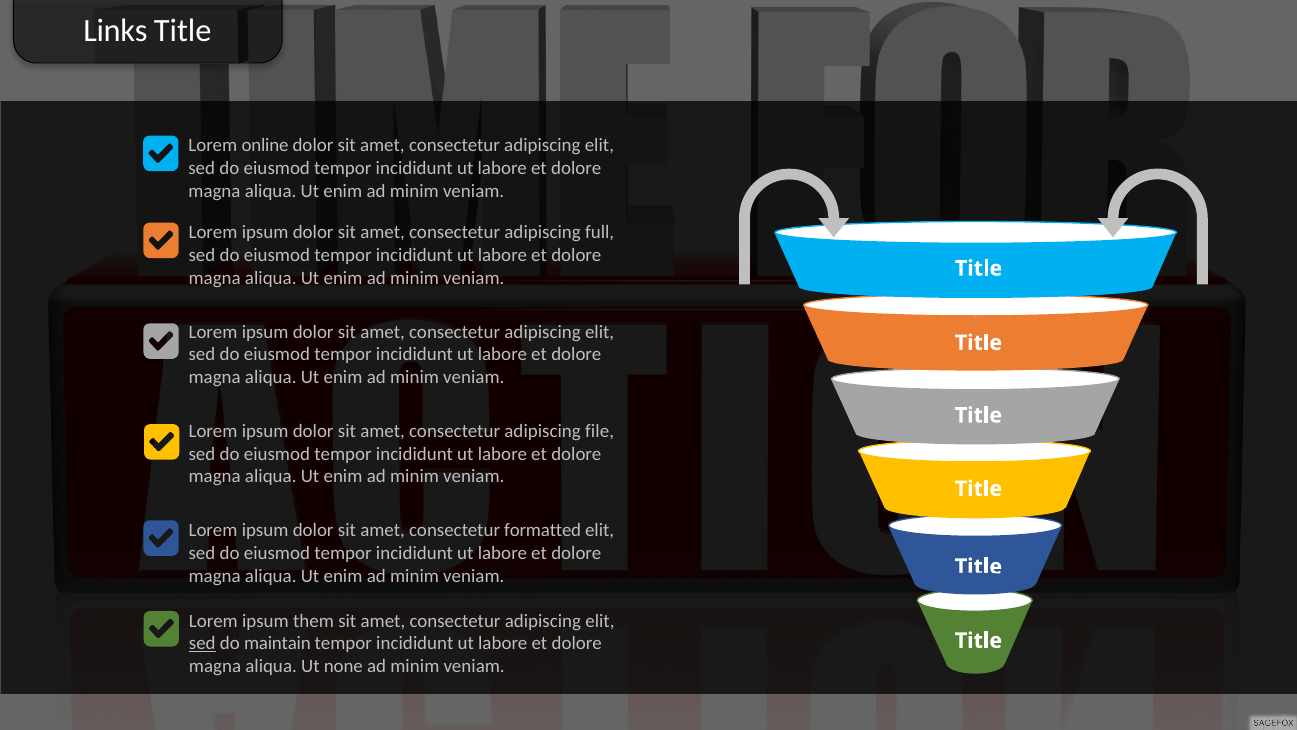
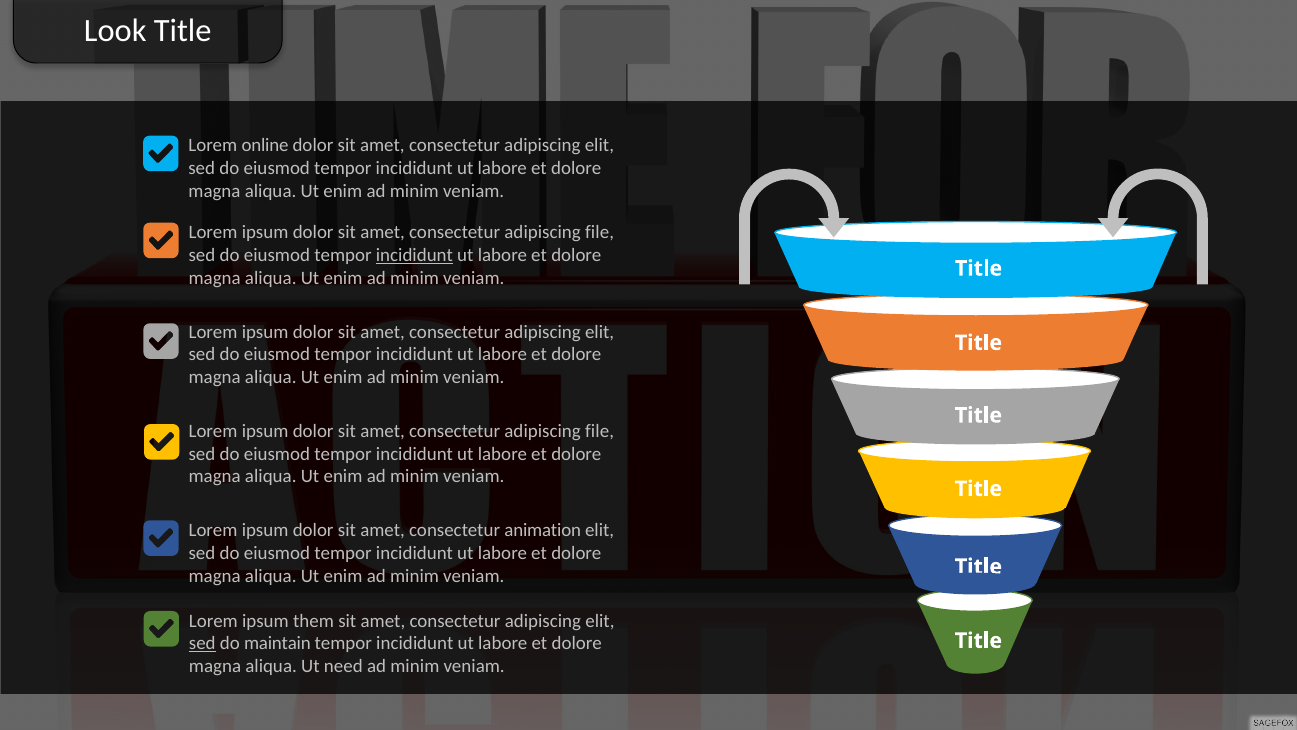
Links: Links -> Look (115, 31)
full: full -> file (600, 232)
incididunt underline: none -> present (414, 255)
formatted: formatted -> animation (543, 530)
none: none -> need (343, 666)
